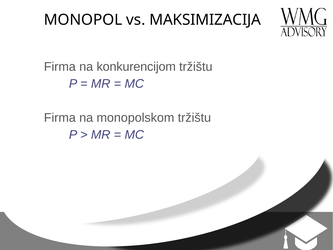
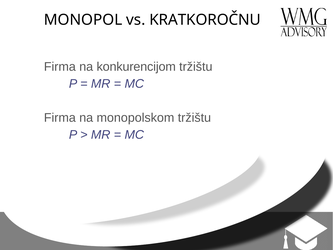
MAKSIMIZACIJA: MAKSIMIZACIJA -> KRATKOROČNU (205, 20)
